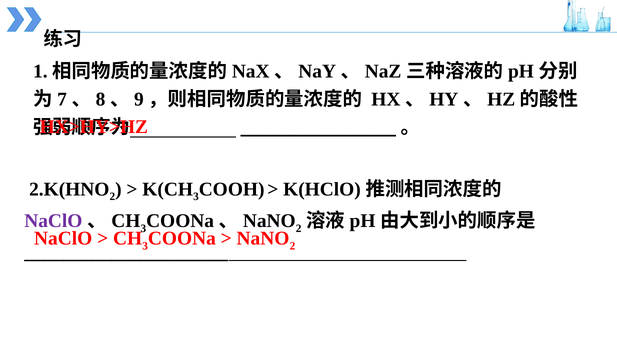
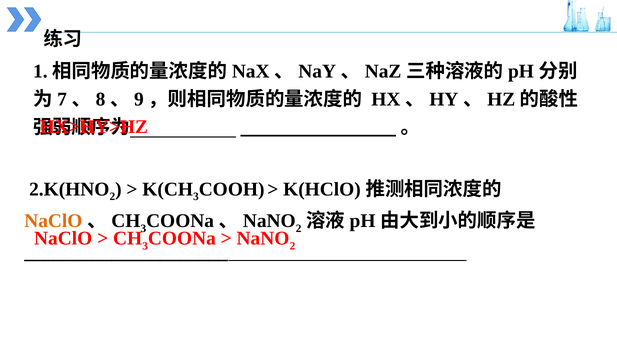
NaClO colour: purple -> orange (53, 221)
